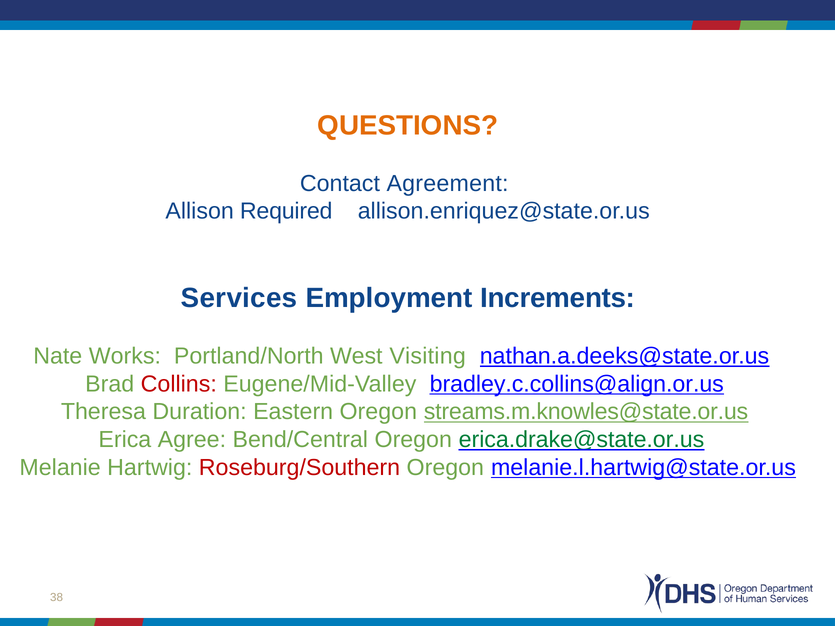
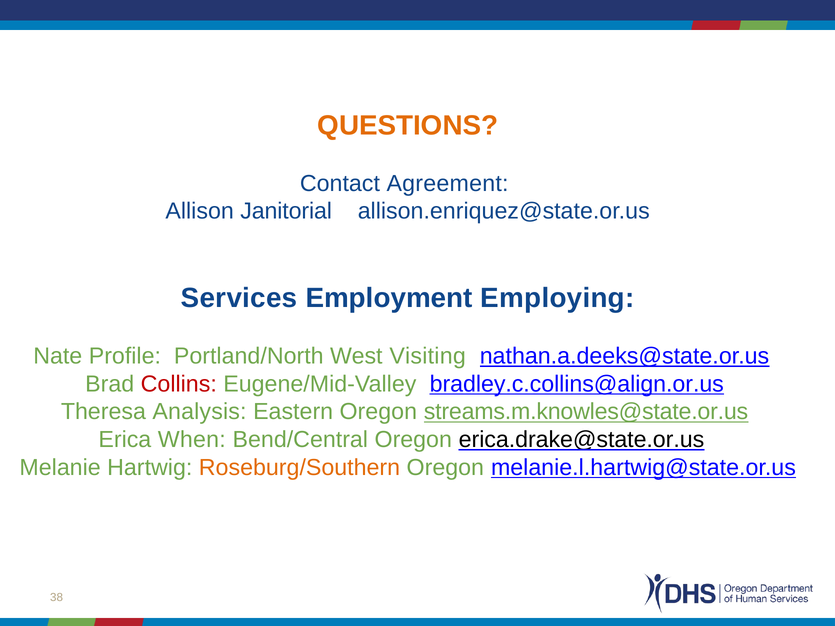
Required: Required -> Janitorial (286, 211)
Increments: Increments -> Employing (557, 298)
Works: Works -> Profile (125, 356)
Duration: Duration -> Analysis (199, 412)
Agree: Agree -> When (192, 440)
erica.drake@state.or.us colour: green -> black (581, 440)
Roseburg/Southern colour: red -> orange (299, 468)
